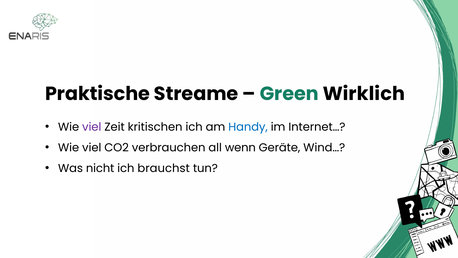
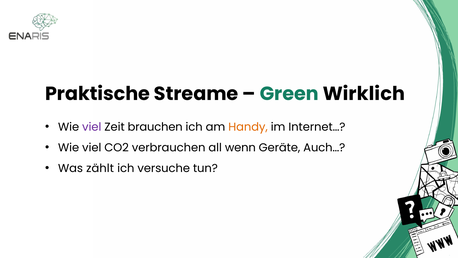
kritischen: kritischen -> brauchen (155, 127)
Handy colour: blue -> orange (248, 127)
Wind…: Wind… -> Auch… (324, 147)
nicht: nicht -> zählt (100, 168)
brauchst: brauchst -> versuche (164, 168)
